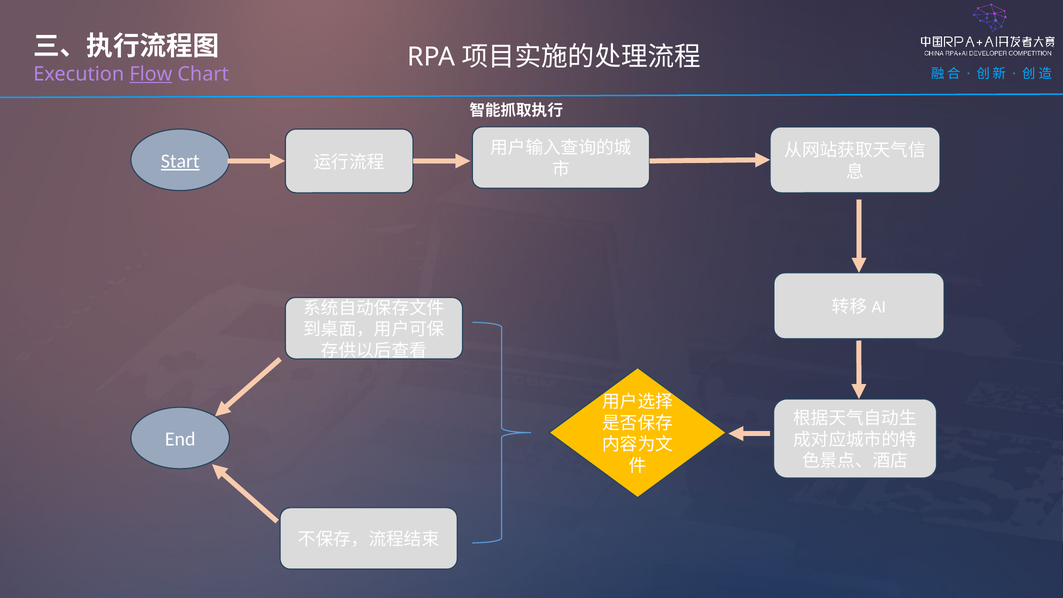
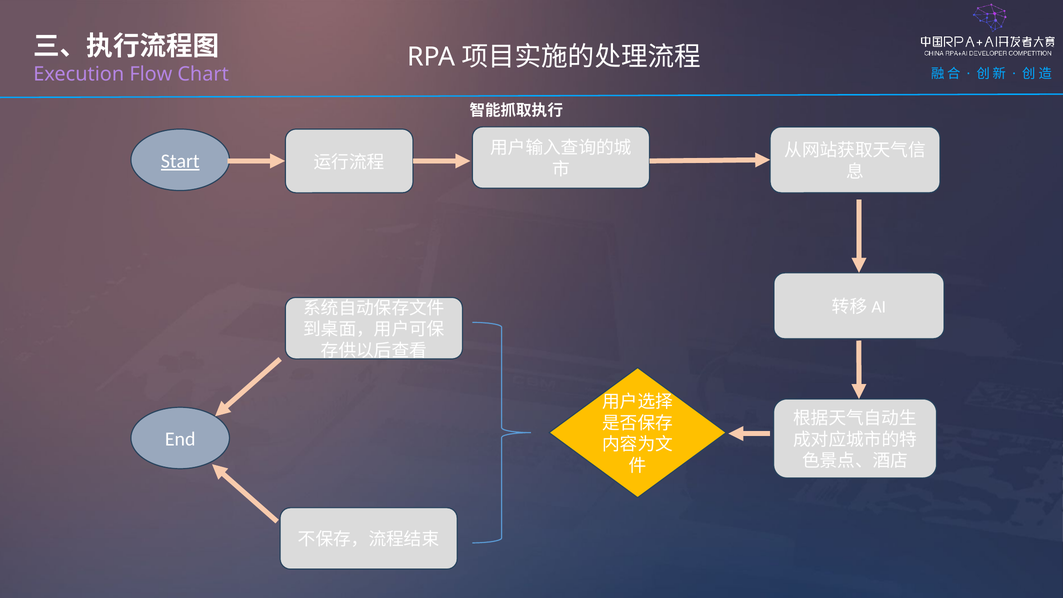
Flow underline: present -> none (151, 74)
